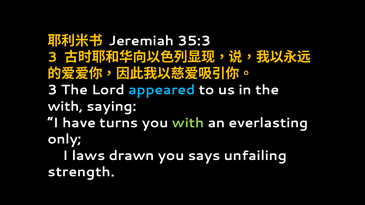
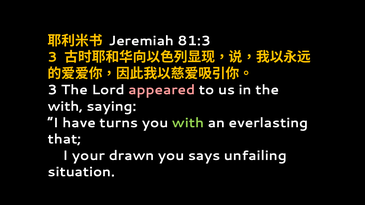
35:3: 35:3 -> 81:3 (194, 41)
appeared colour: light blue -> pink (162, 90)
only: only -> that (64, 139)
laws: laws -> your (88, 156)
strength: strength -> situation (81, 172)
